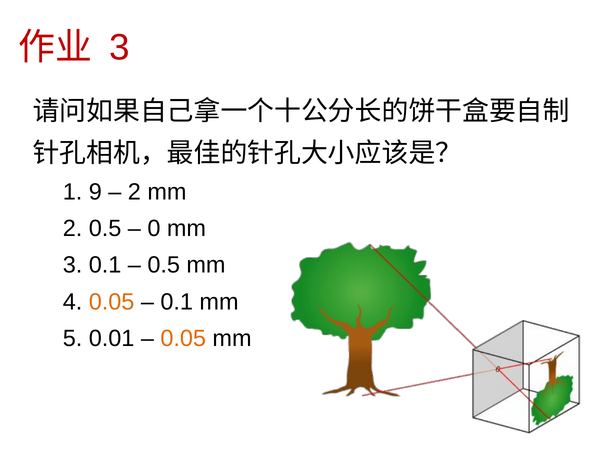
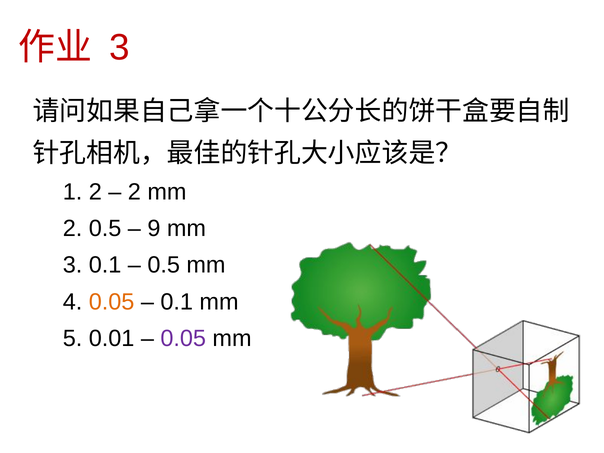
1 9: 9 -> 2 (95, 192)
0: 0 -> 9 (154, 229)
0.05 colour: orange -> purple (183, 339)
